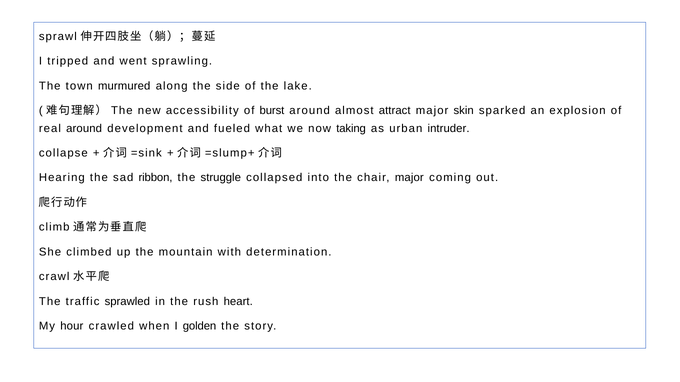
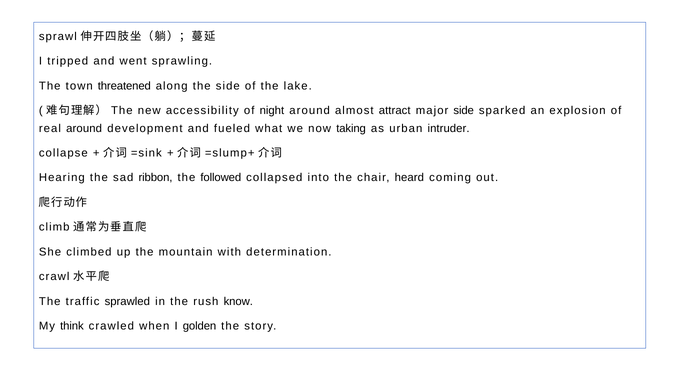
murmured: murmured -> threatened (124, 86)
burst: burst -> night (272, 111)
major skin: skin -> side (464, 111)
struggle: struggle -> followed (221, 178)
chair major: major -> heard (409, 178)
heart: heart -> know (238, 302)
hour: hour -> think (72, 327)
